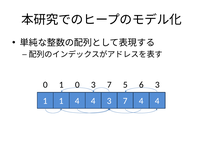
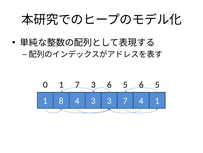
1 0: 0 -> 7 (77, 84)
7: 7 -> 6 (109, 84)
5 6 3: 3 -> 5 (157, 84)
1 1: 1 -> 8 (61, 100)
4: 4 -> 3 (93, 100)
7 4 4: 4 -> 1 (157, 100)
